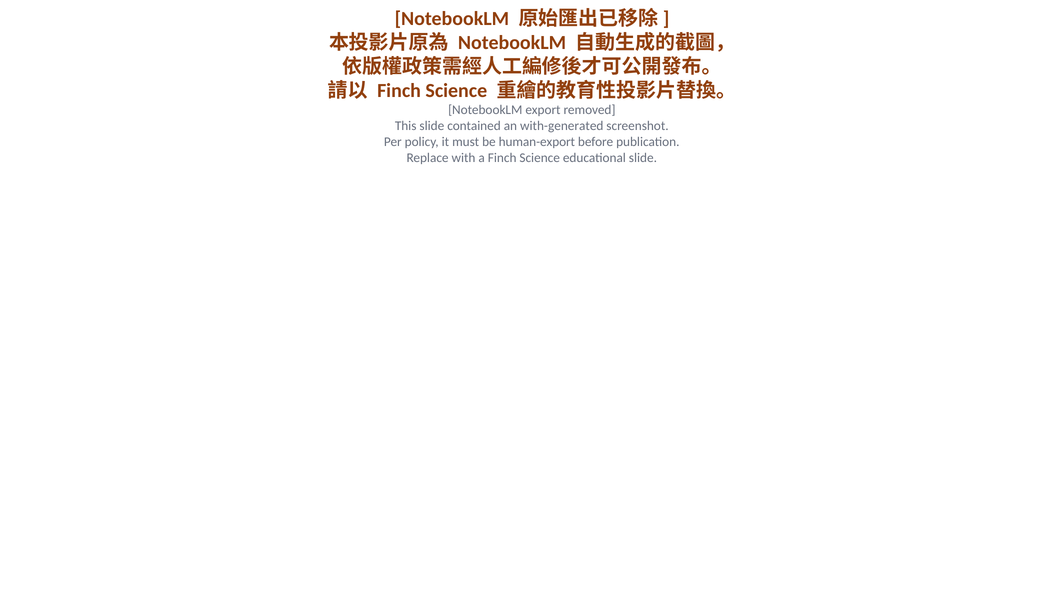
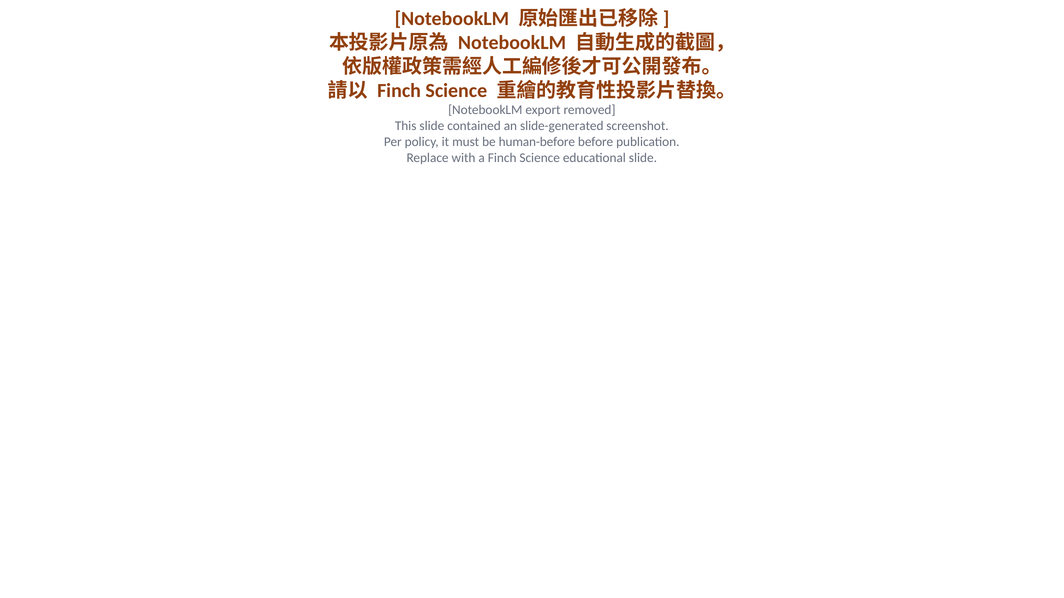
with-generated: with-generated -> slide-generated (562, 126)
human-export: human-export -> human-before (537, 142)
